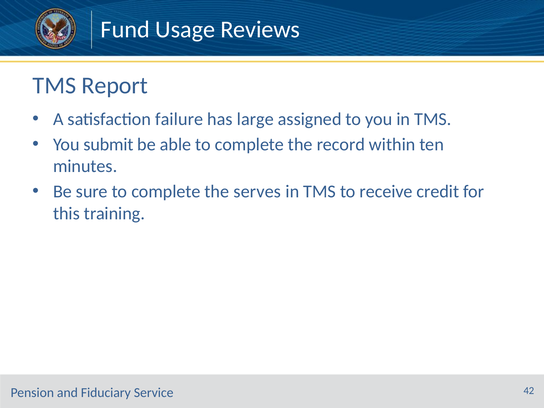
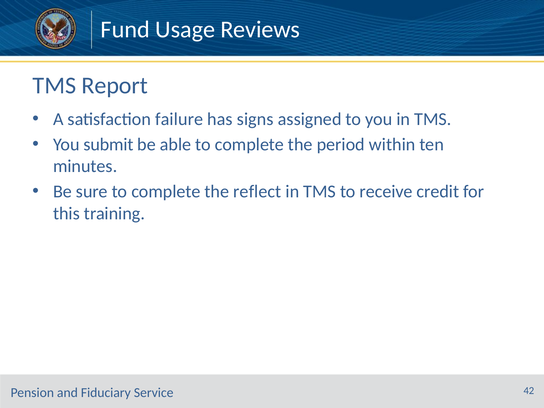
large: large -> signs (255, 119)
record: record -> period (341, 145)
serves: serves -> reflect (257, 192)
